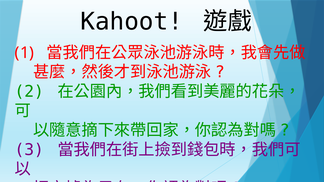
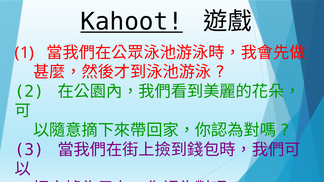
Kahoot underline: none -> present (132, 22)
